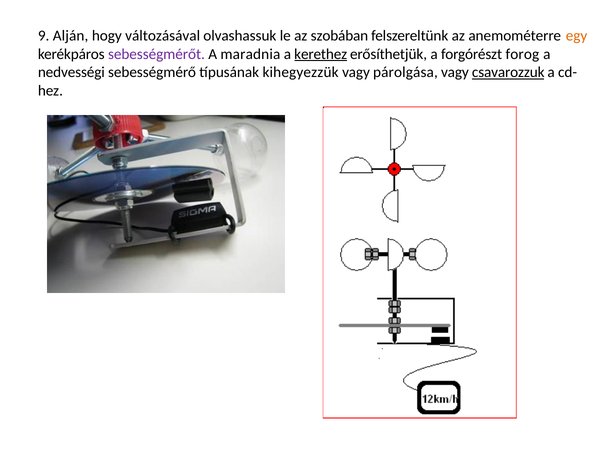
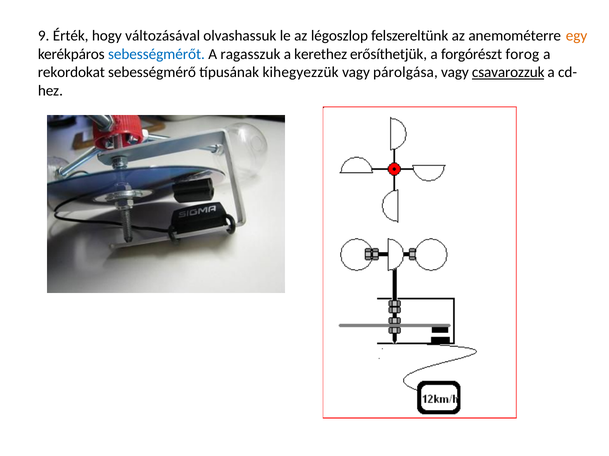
Alján: Alján -> Érték (71, 36)
szobában: szobában -> légoszlop (339, 36)
sebességmérőt colour: purple -> blue (156, 54)
maradnia: maradnia -> ragasszuk (250, 54)
kerethez underline: present -> none (321, 54)
nedvességi: nedvességi -> rekordokat (71, 72)
